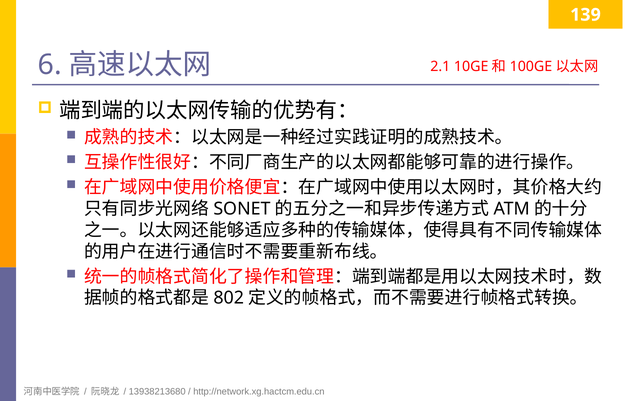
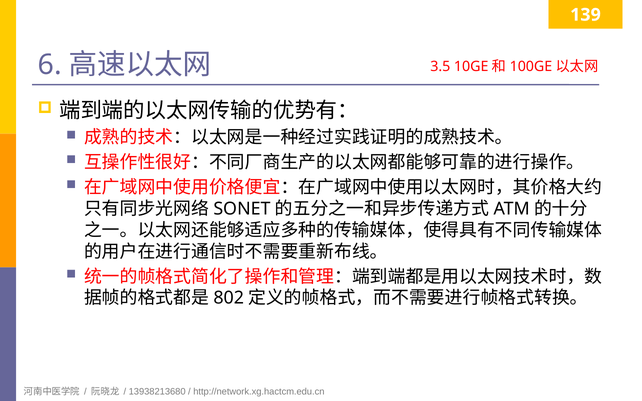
2.1: 2.1 -> 3.5 (440, 66)
